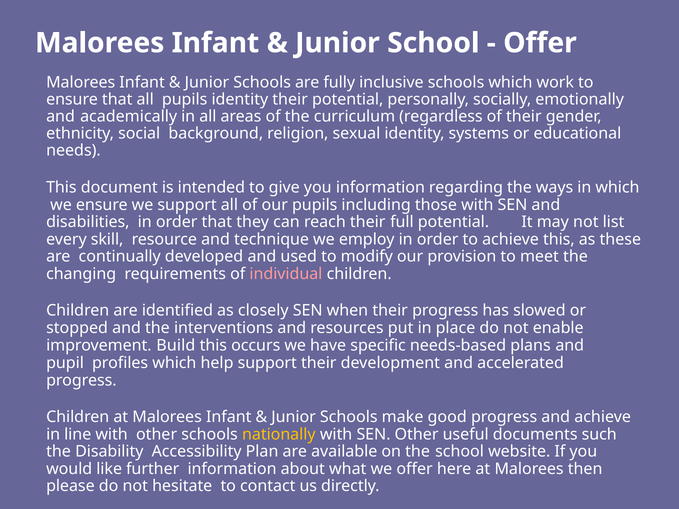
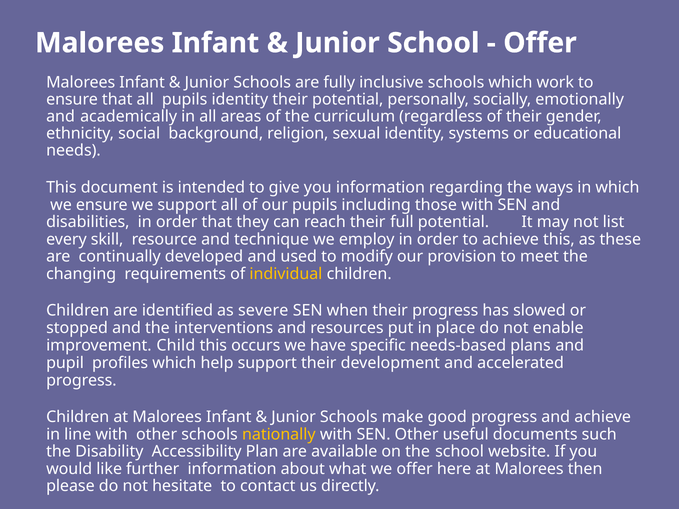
individual colour: pink -> yellow (286, 274)
closely: closely -> severe (263, 311)
Build: Build -> Child (176, 346)
